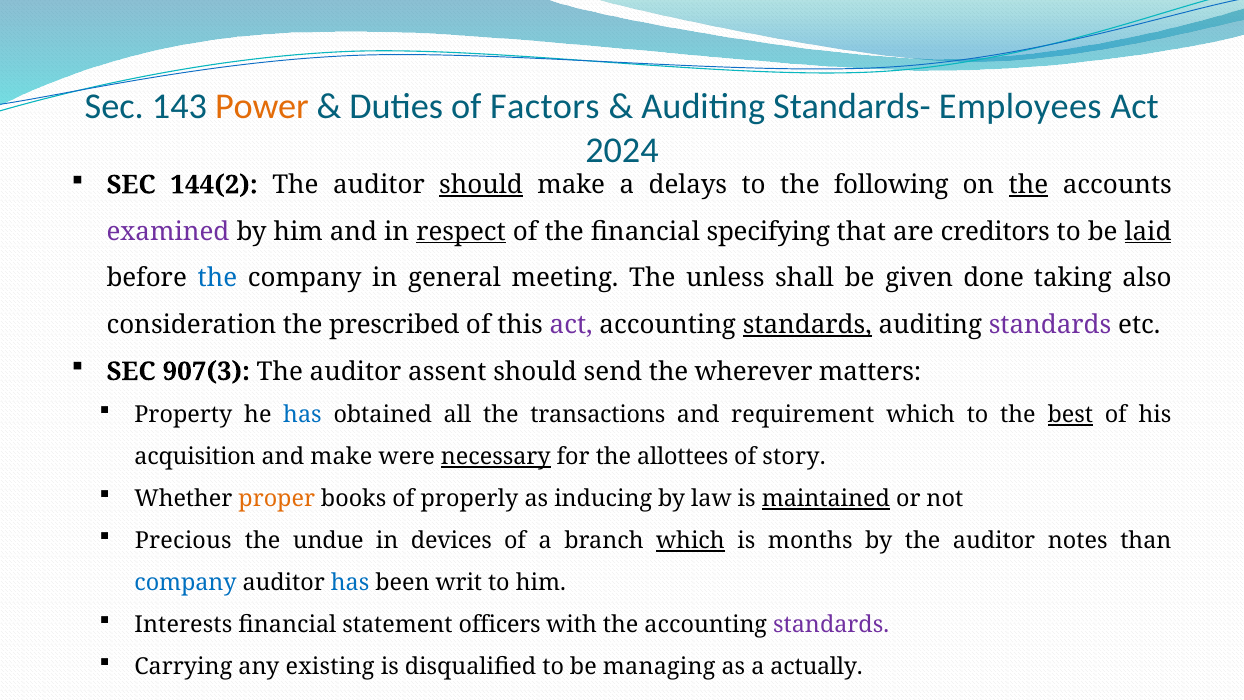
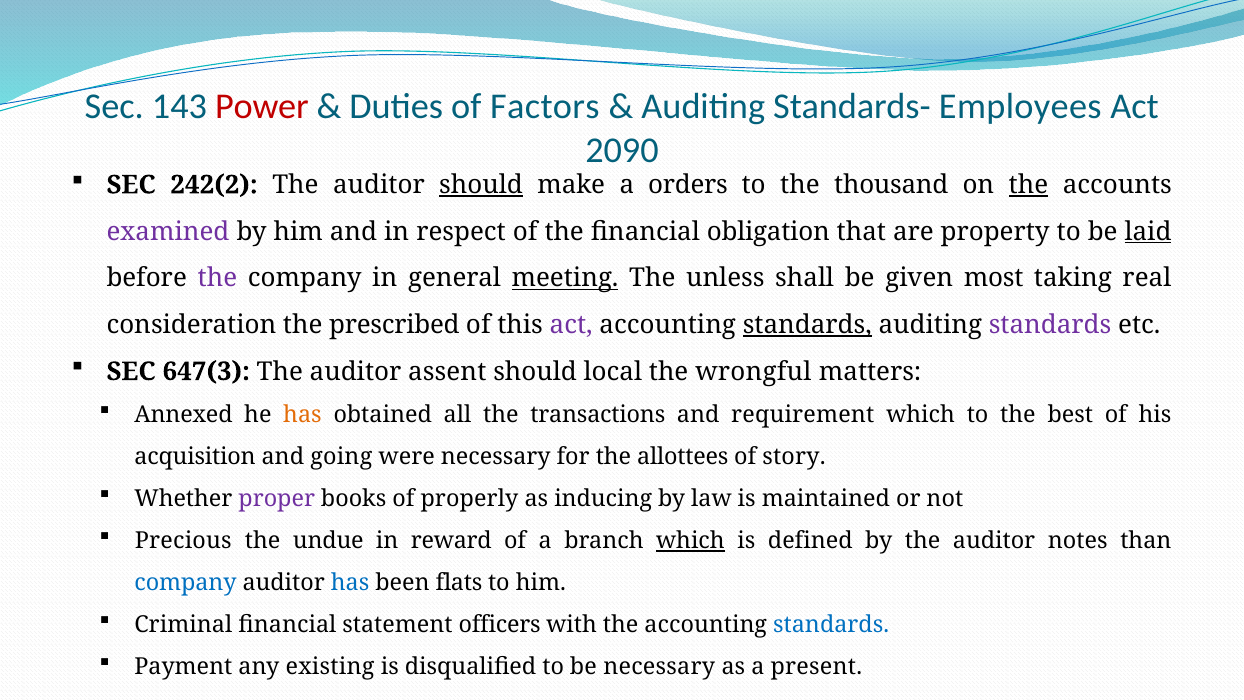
Power colour: orange -> red (262, 107)
2024: 2024 -> 2090 (622, 150)
144(2: 144(2 -> 242(2 (214, 185)
delays: delays -> orders (688, 185)
following: following -> thousand (891, 185)
respect underline: present -> none (461, 231)
specifying: specifying -> obligation (768, 231)
creditors: creditors -> property (995, 231)
the colour: blue -> purple (217, 278)
meeting underline: none -> present (565, 278)
done: done -> most (994, 278)
also: also -> real (1147, 278)
907(3: 907(3 -> 647(3 (206, 371)
send: send -> local (613, 371)
wherever: wherever -> wrongful (753, 371)
Property: Property -> Annexed (183, 415)
has colour: blue -> orange (302, 415)
best underline: present -> none (1070, 415)
and make: make -> going (341, 457)
necessary underline: present -> none (496, 457)
proper colour: orange -> purple (277, 499)
maintained underline: present -> none (826, 499)
devices: devices -> reward (451, 541)
months: months -> defined (810, 541)
writ: writ -> flats (459, 583)
Interests: Interests -> Criminal (183, 625)
standards colour: purple -> blue (831, 625)
Carrying: Carrying -> Payment (183, 667)
be managing: managing -> necessary (659, 667)
actually: actually -> present (816, 667)
